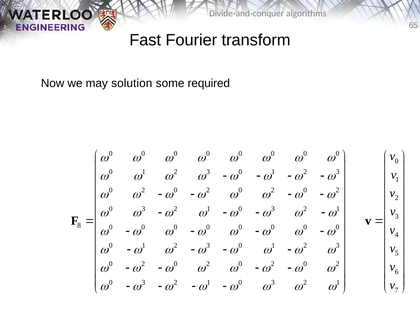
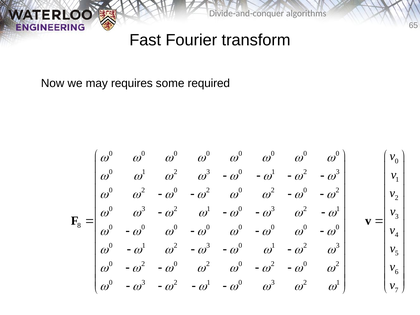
solution: solution -> requires (132, 83)
